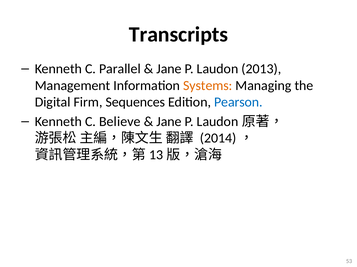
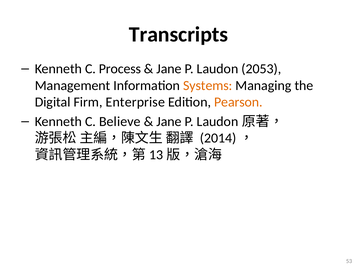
Parallel: Parallel -> Process (120, 69)
2013: 2013 -> 2053 (261, 69)
Sequences: Sequences -> Enterprise (135, 102)
Pearson colour: blue -> orange (238, 102)
